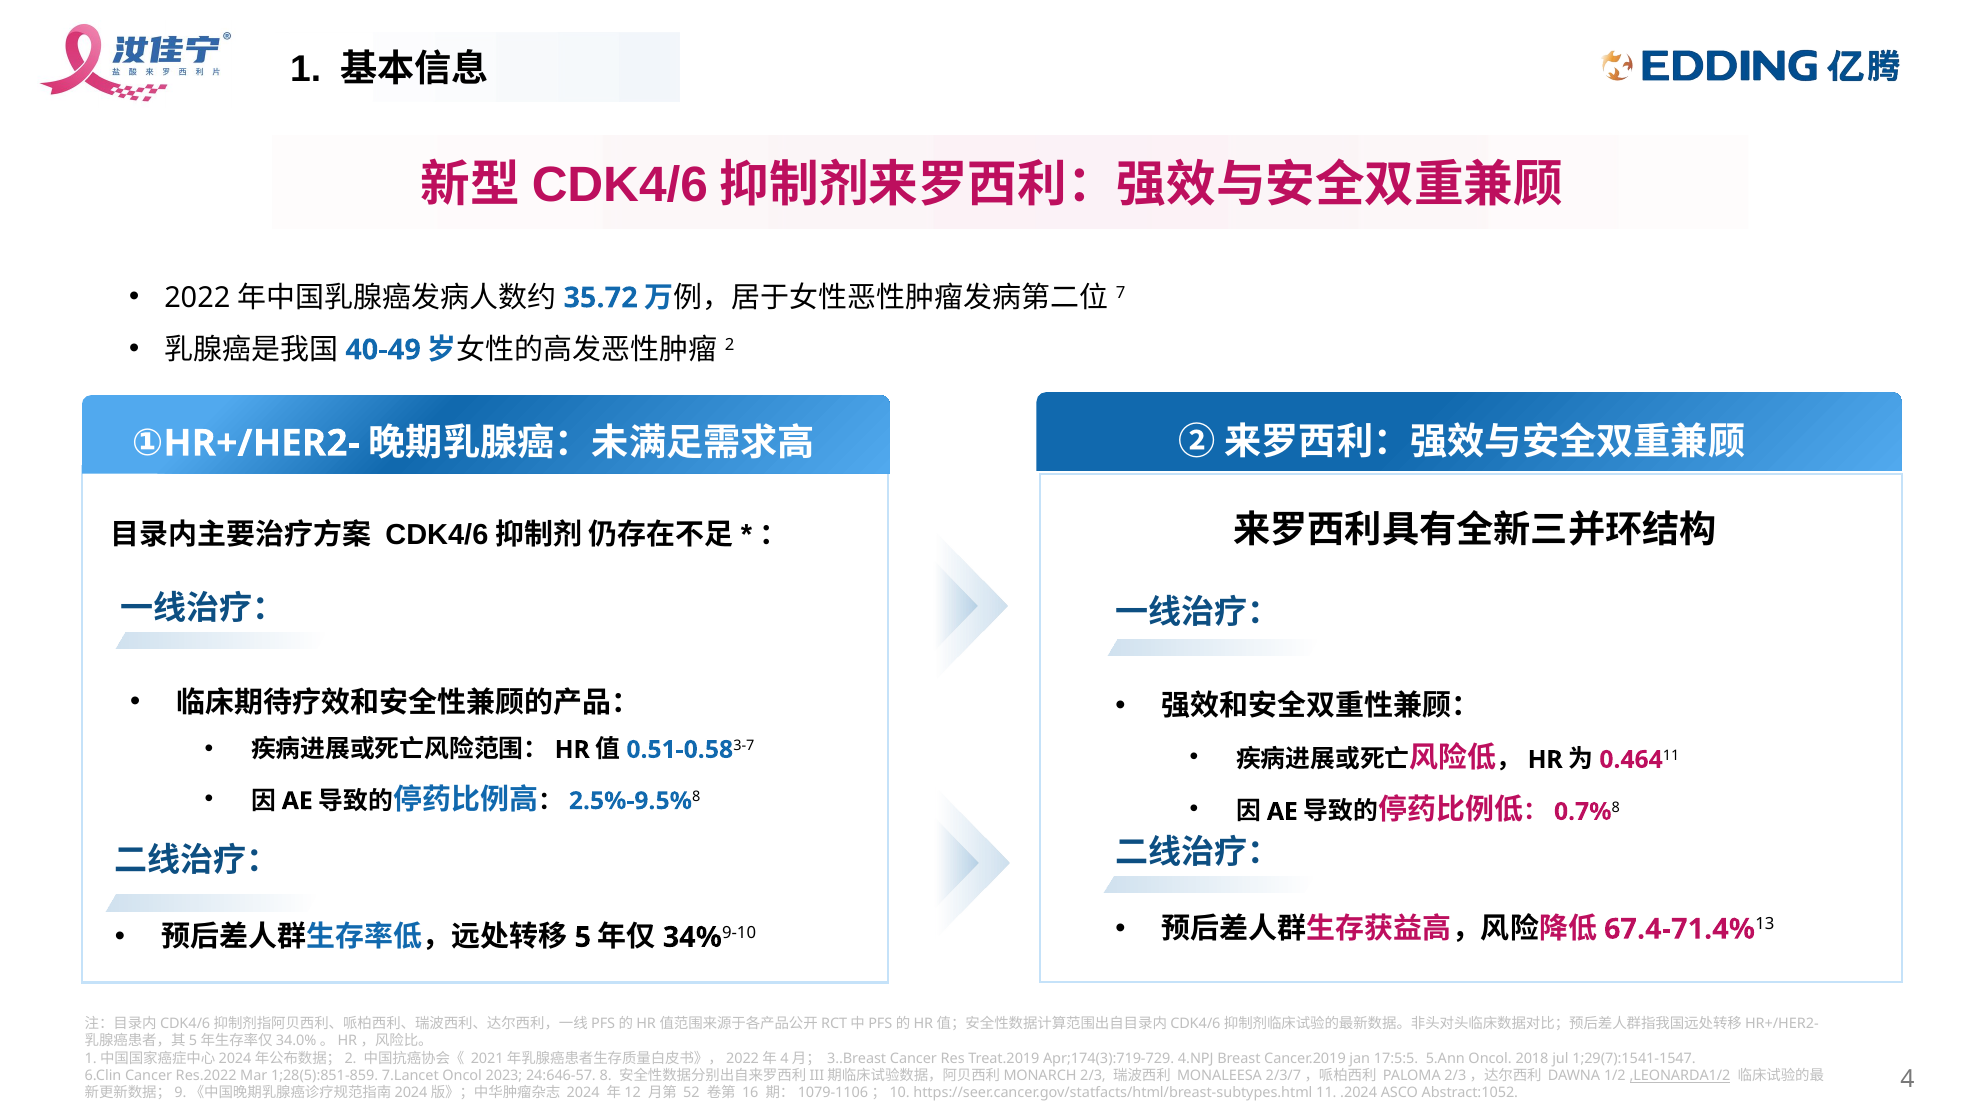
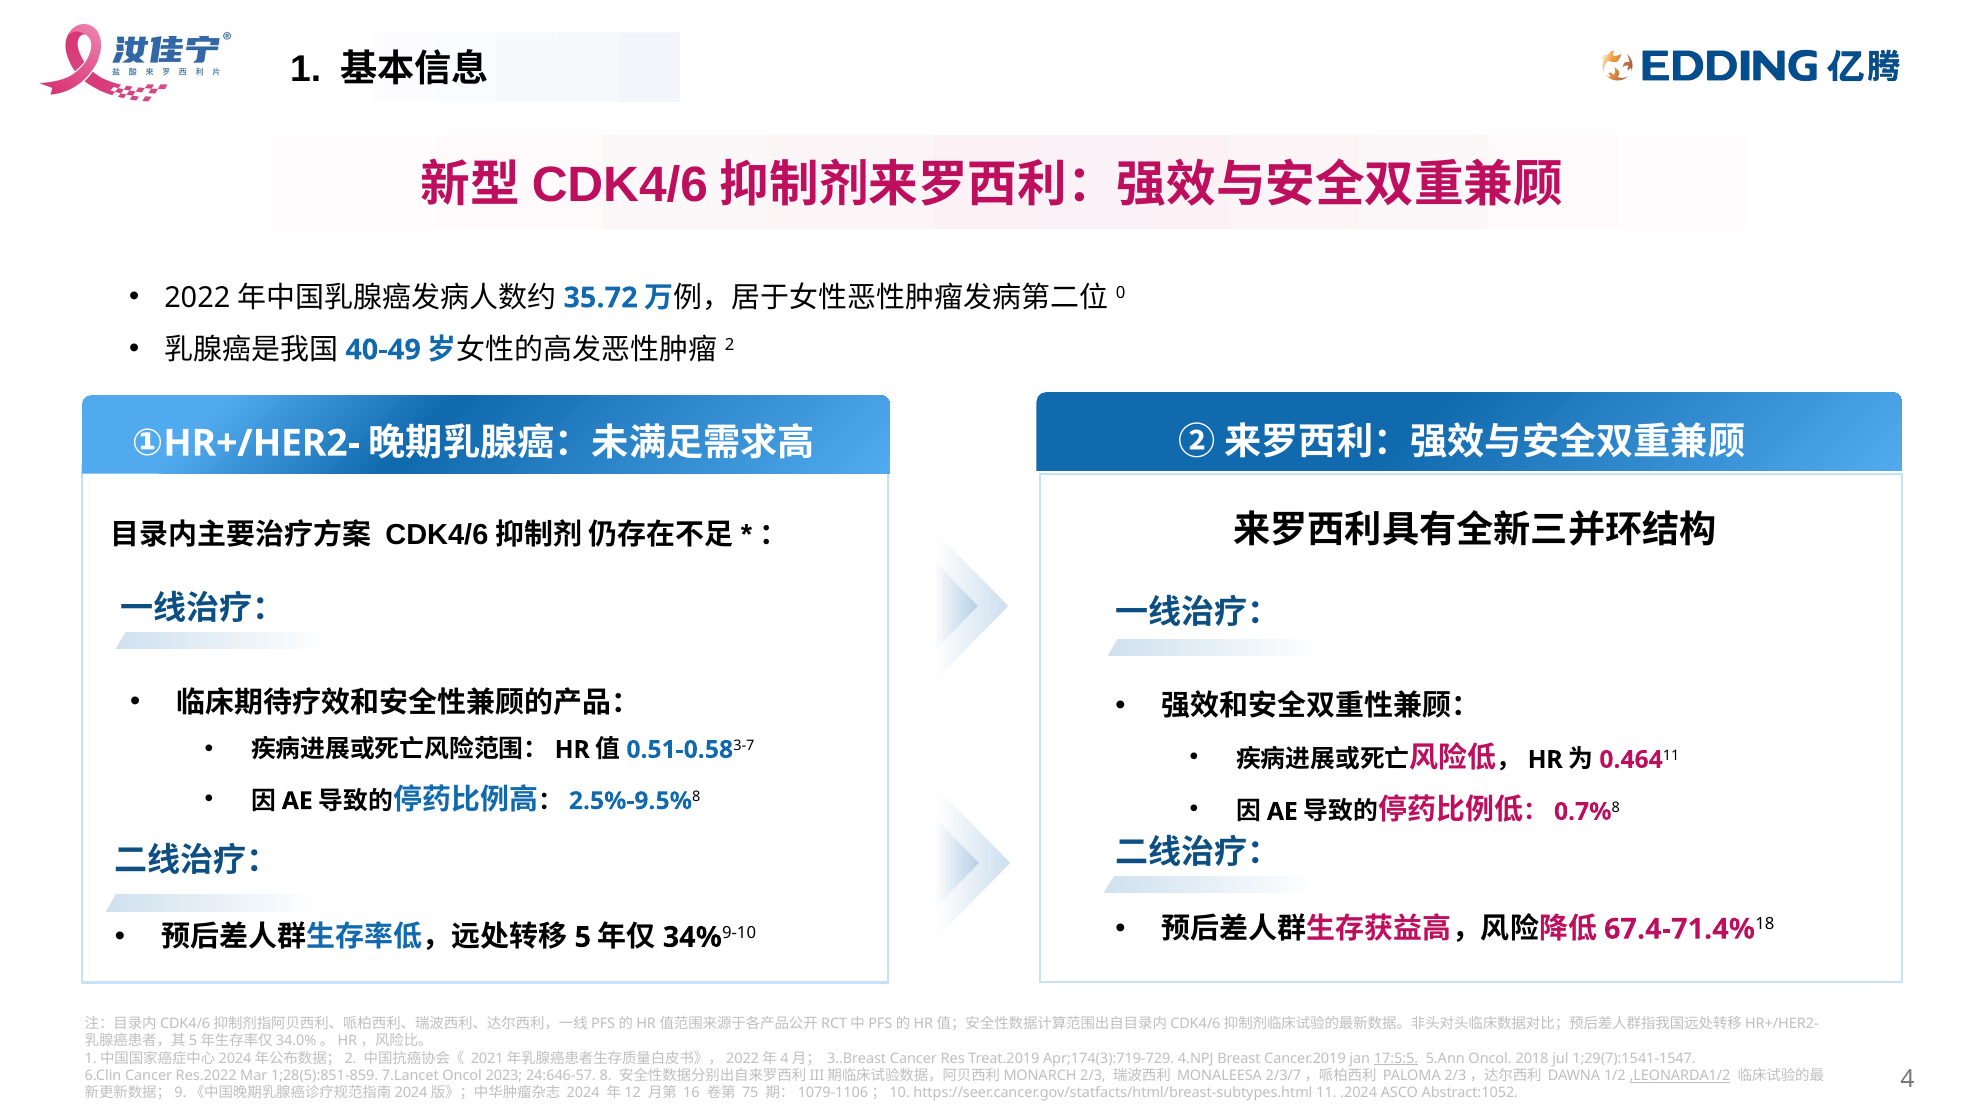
7: 7 -> 0 (1121, 293)
13: 13 -> 18 (1765, 924)
17:5:5 underline: none -> present (1396, 1058)
52: 52 -> 16 (692, 1093)
16: 16 -> 75 (750, 1093)
